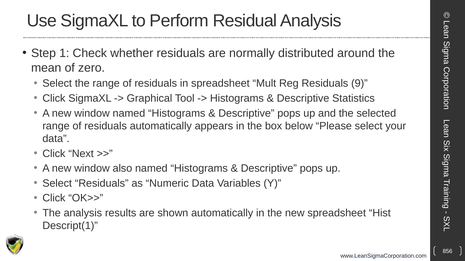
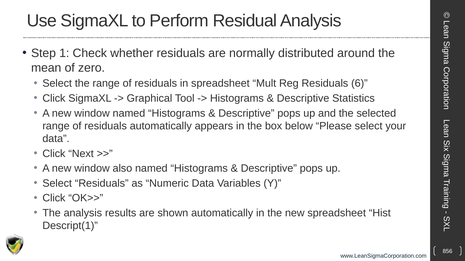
9: 9 -> 6 (359, 84)
